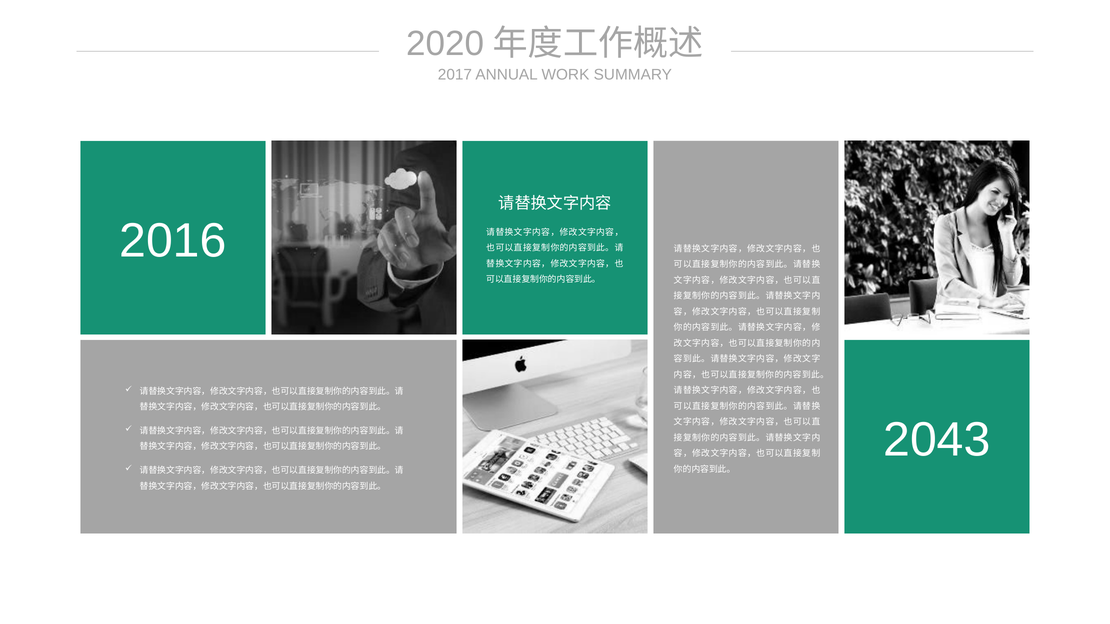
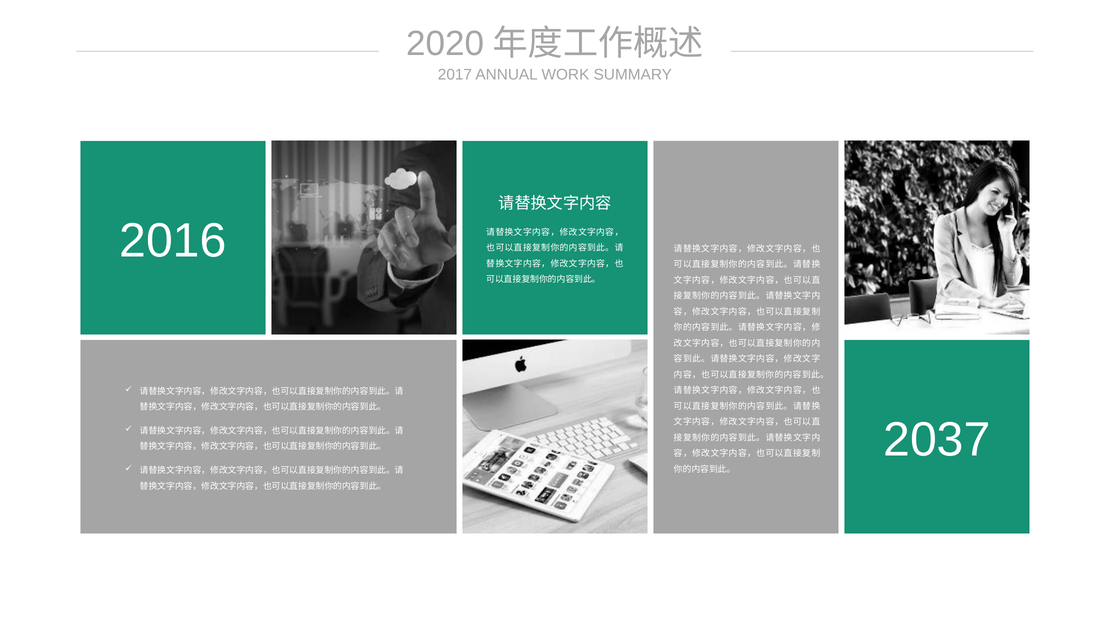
2043: 2043 -> 2037 (937, 440)
